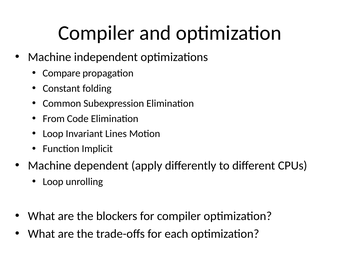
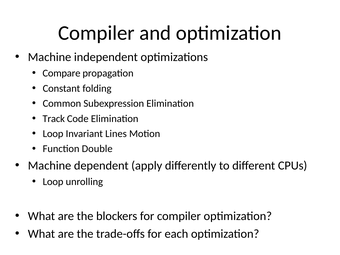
From: From -> Track (54, 119)
Implicit: Implicit -> Double (97, 149)
